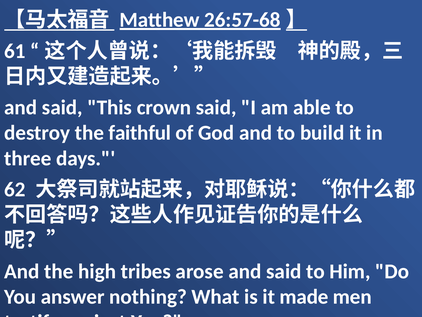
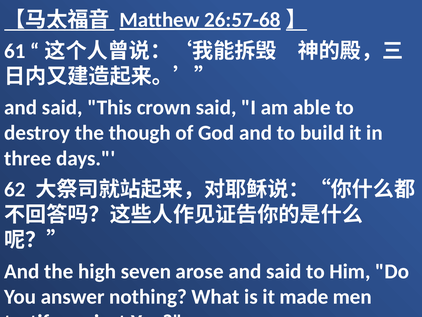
faithful: faithful -> though (140, 133)
tribes: tribes -> seven (146, 271)
